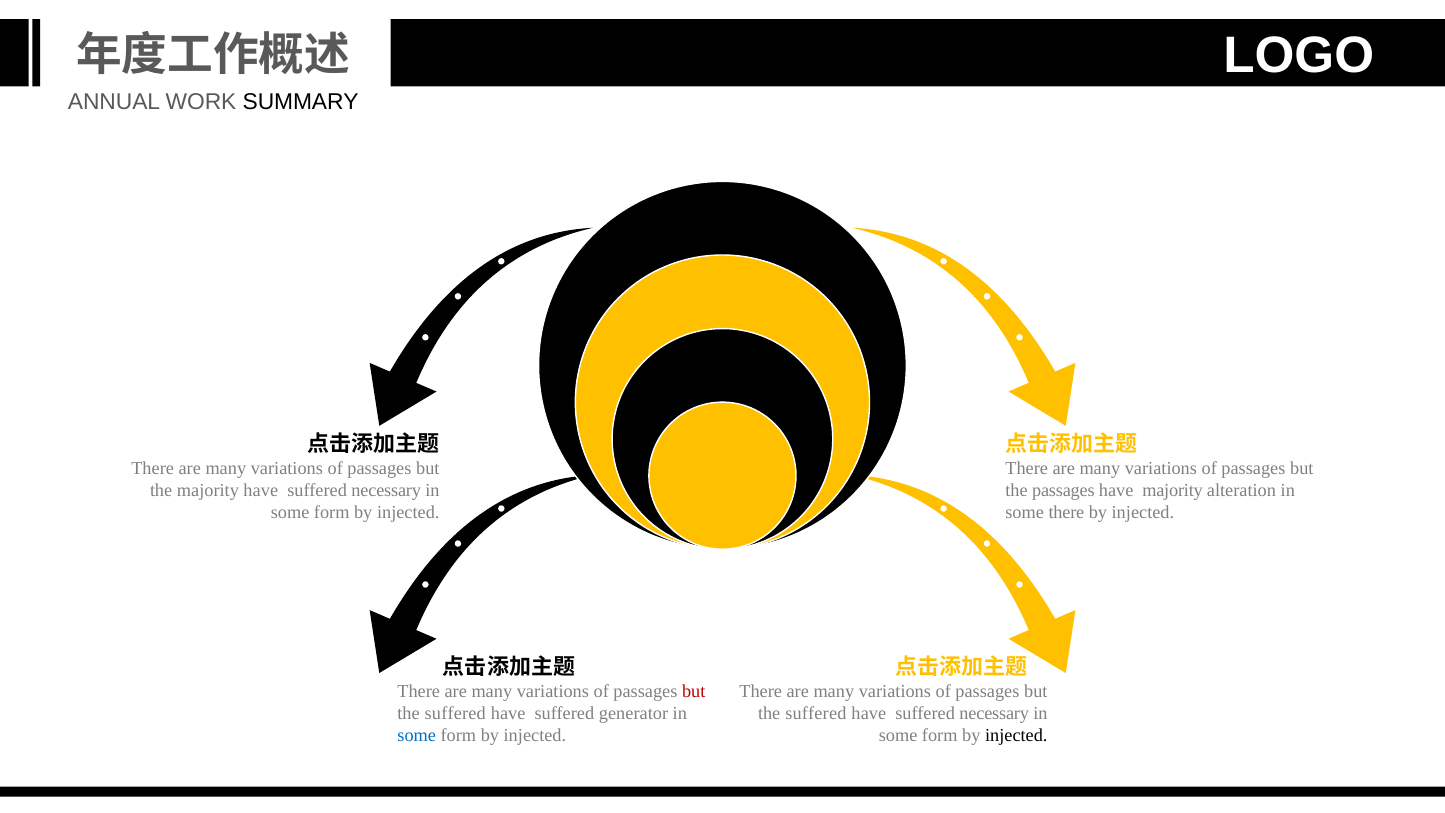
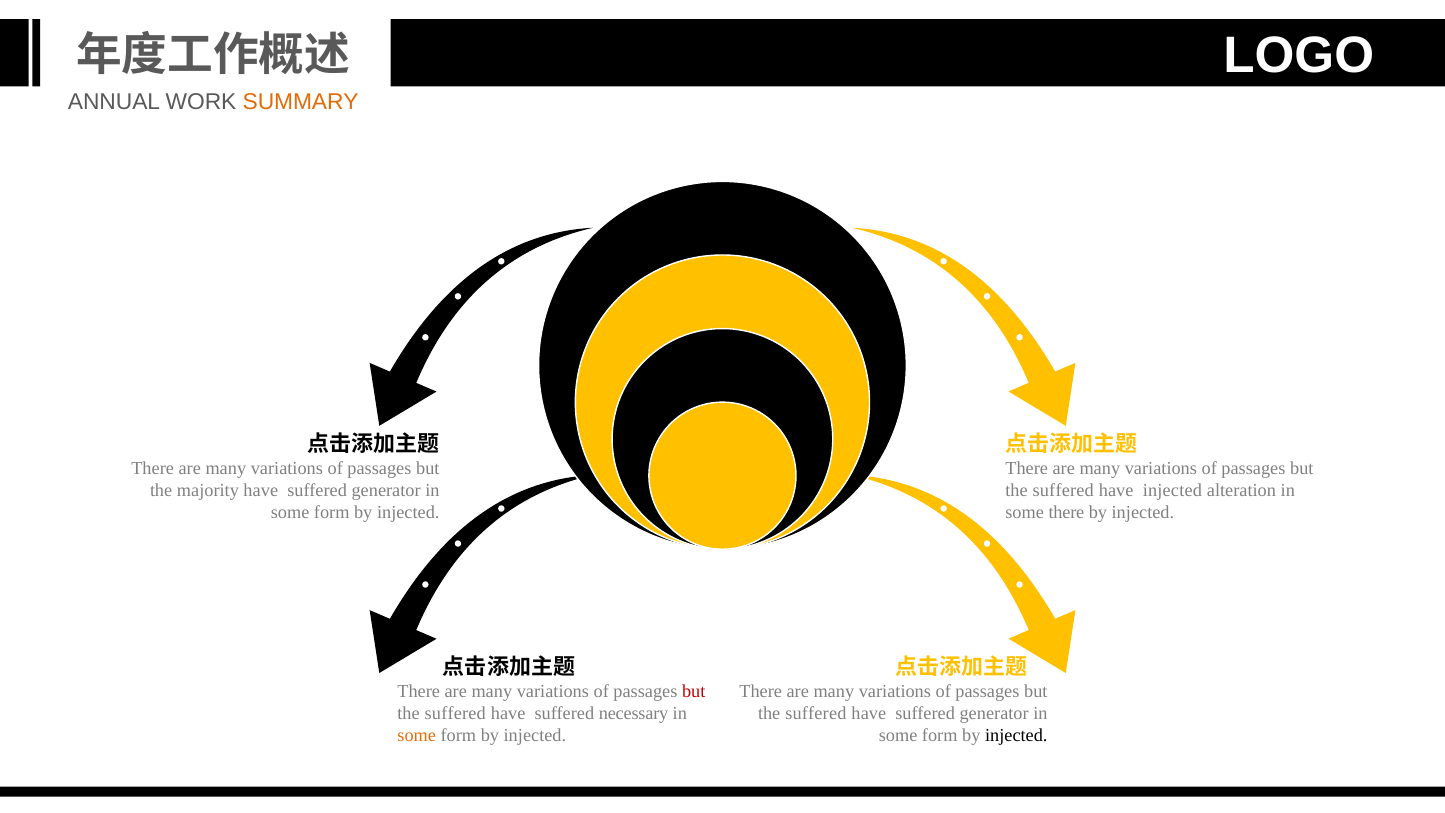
SUMMARY colour: black -> orange (301, 102)
majority have suffered necessary: necessary -> generator (386, 490)
passages: passages -> suffered (1063, 490)
have majority: majority -> injected (1172, 490)
generator: generator -> necessary (634, 714)
necessary: necessary -> generator (994, 714)
some colour: blue -> orange (417, 736)
